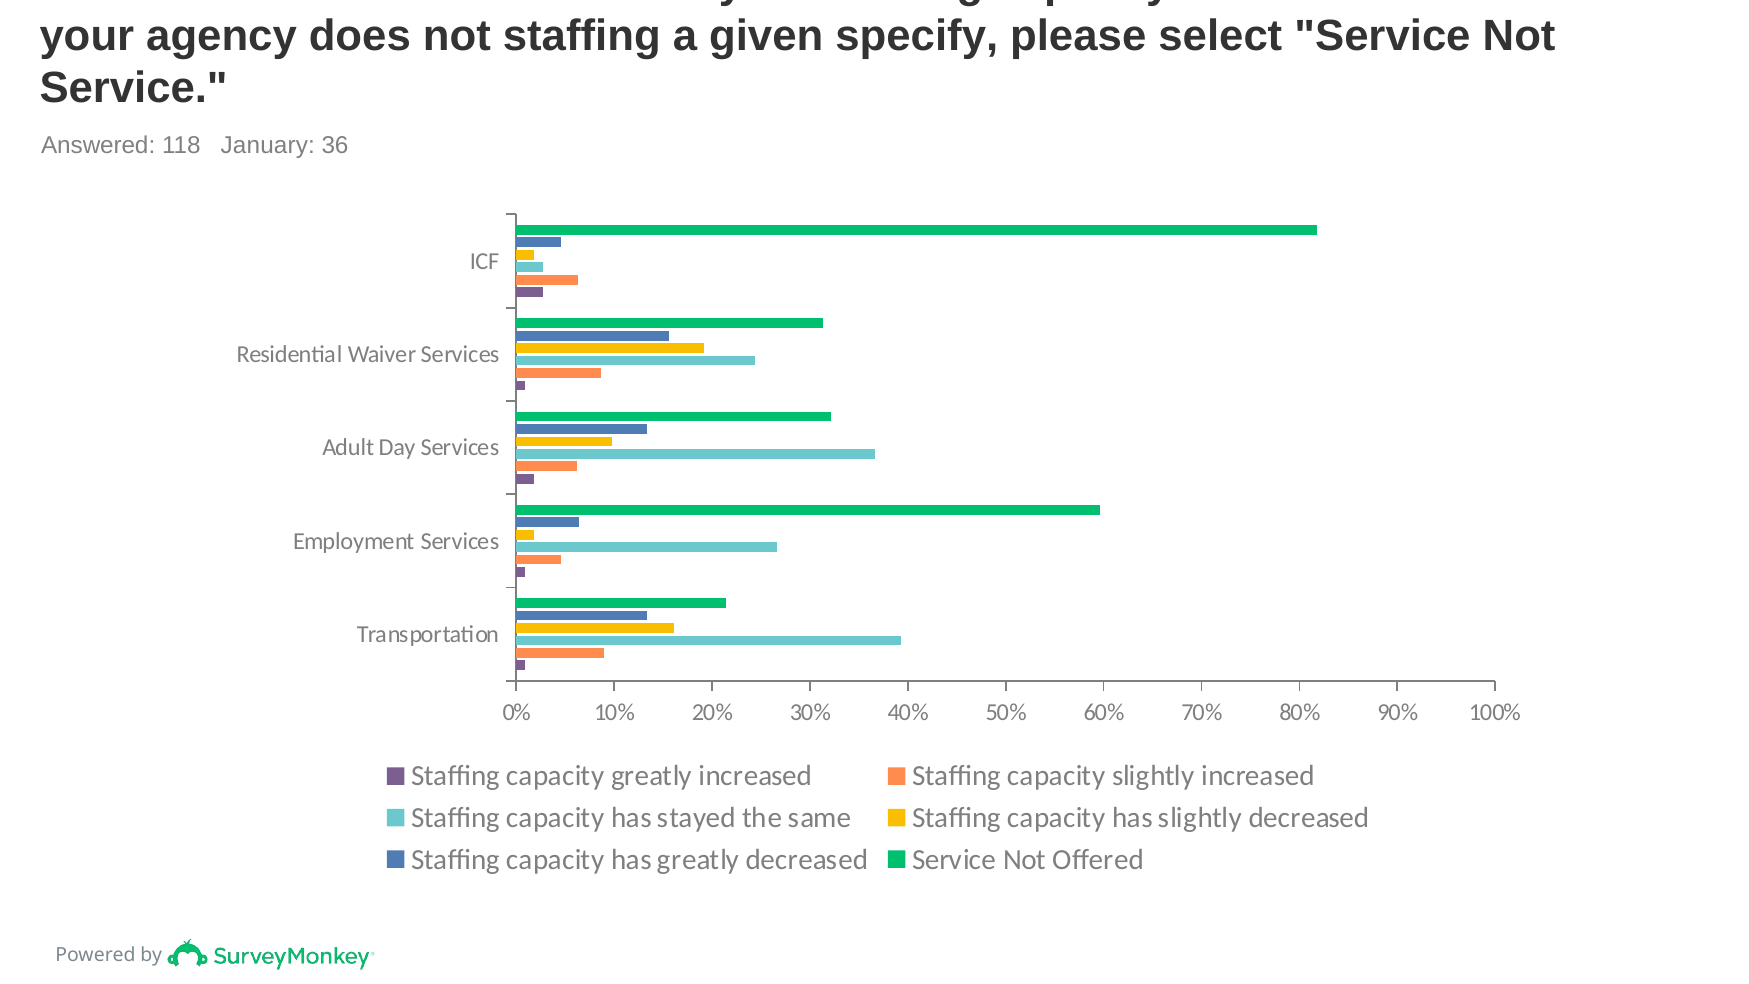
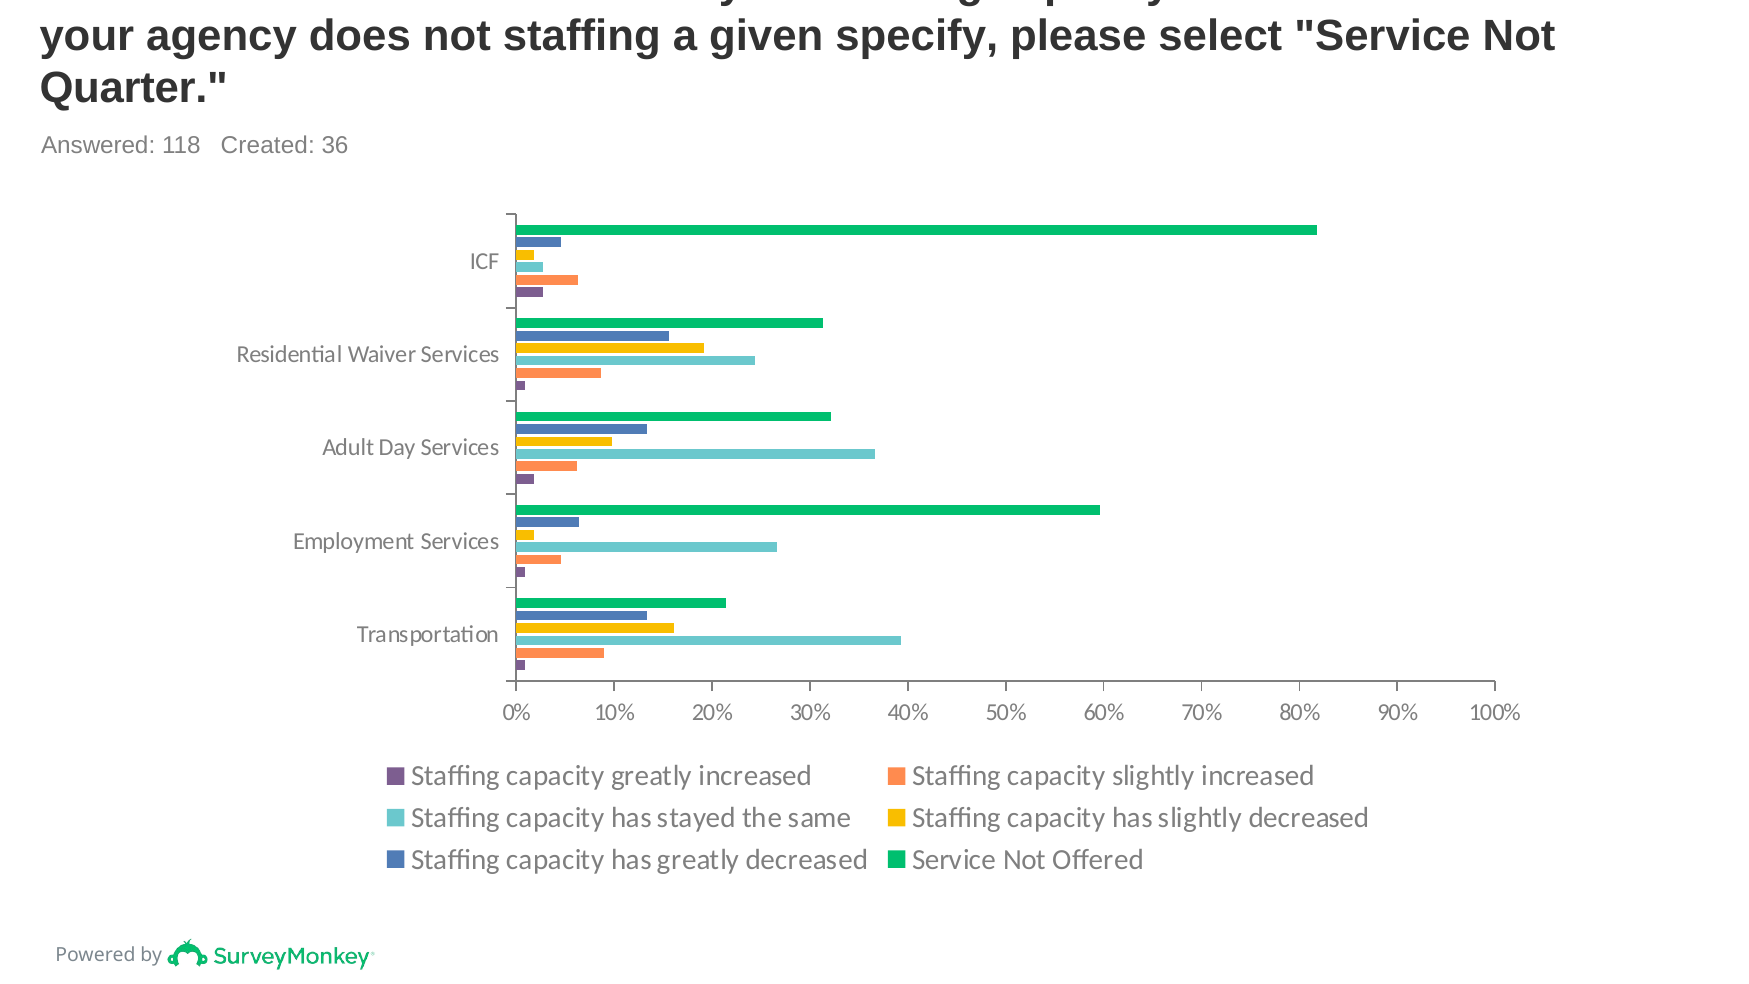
Service: Service -> Quarter (134, 88)
January: January -> Created (268, 145)
